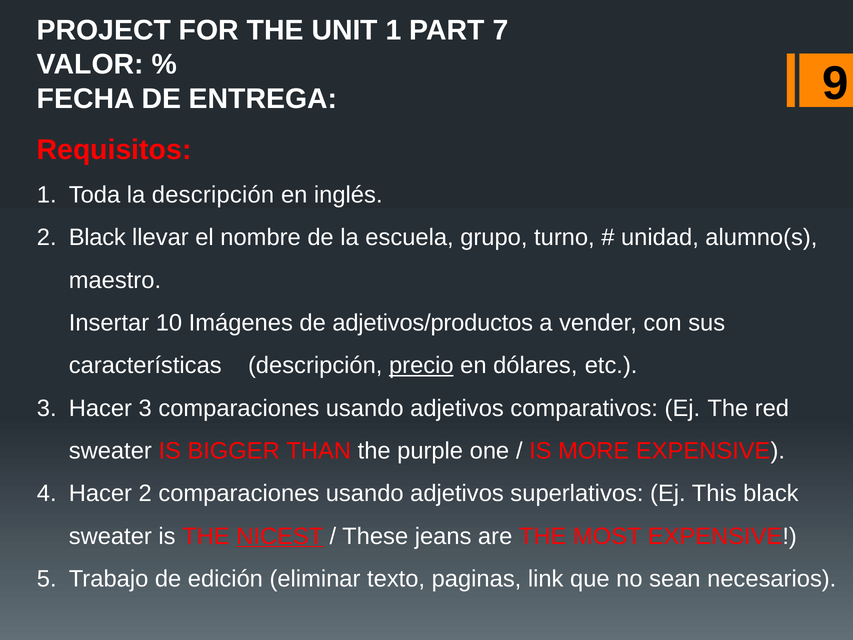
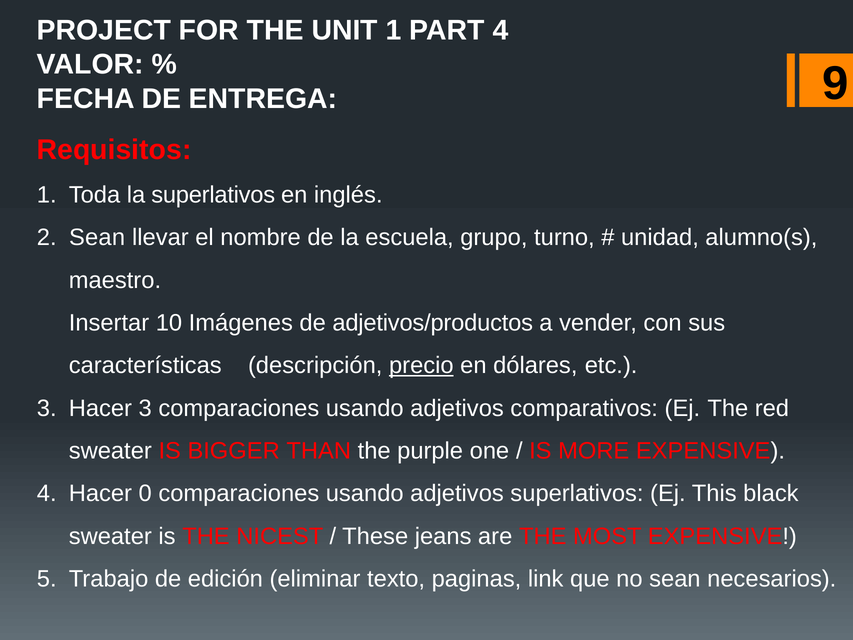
PART 7: 7 -> 4 (500, 30)
la descripción: descripción -> superlativos (213, 195)
Black: Black -> Sean (97, 238)
Hacer 2: 2 -> 0 (145, 493)
NICEST underline: present -> none (280, 536)
